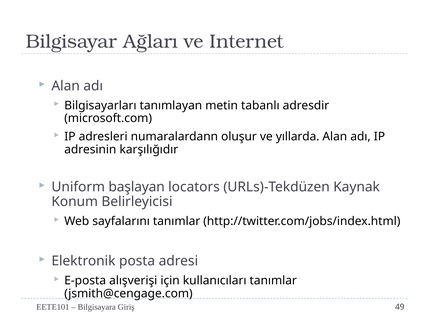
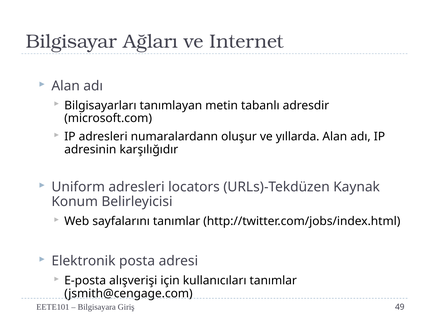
Uniform başlayan: başlayan -> adresleri (137, 187)
